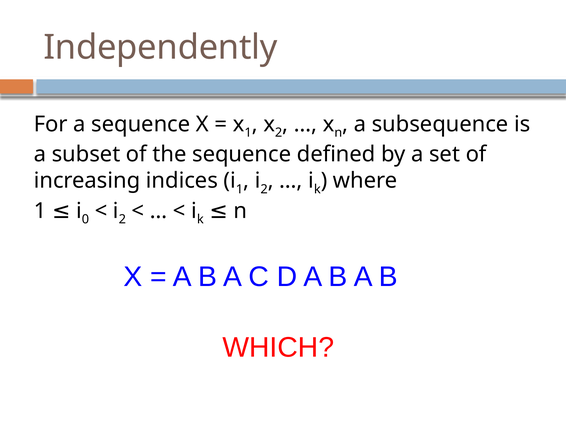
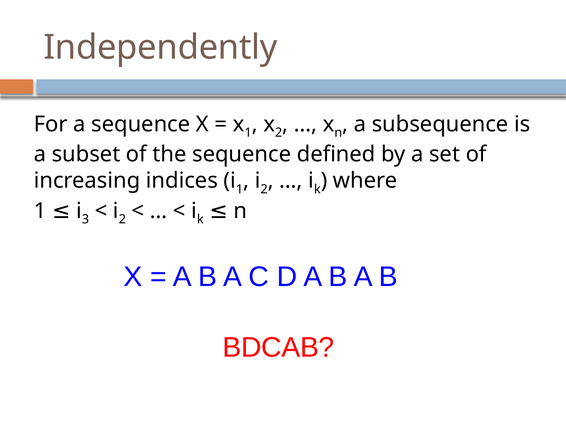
0: 0 -> 3 (85, 219)
WHICH: WHICH -> BDCAB (278, 347)
